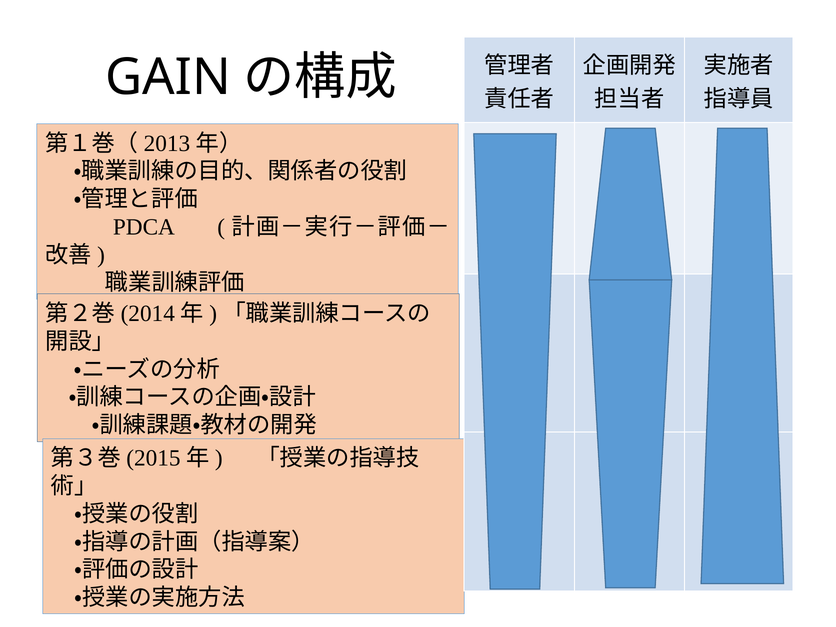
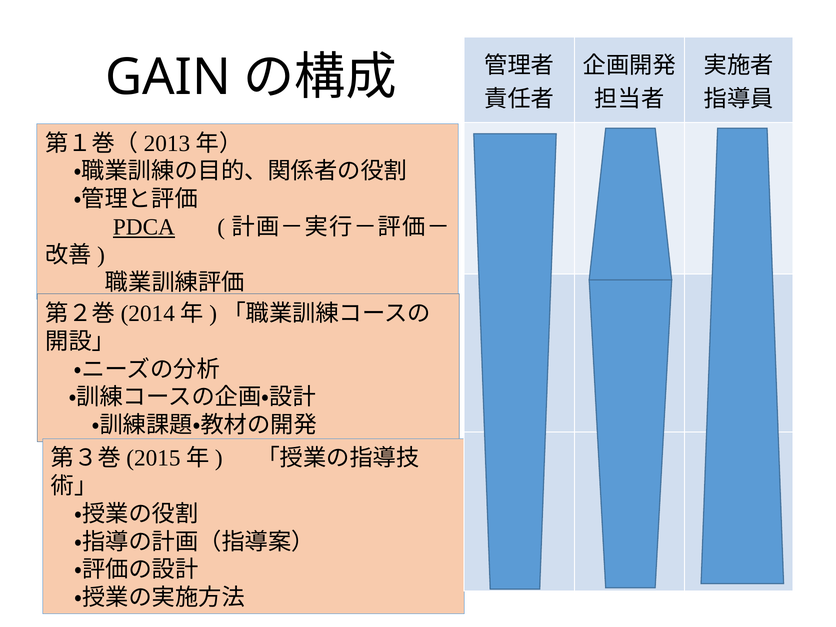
PDCA underline: none -> present (144, 227)
